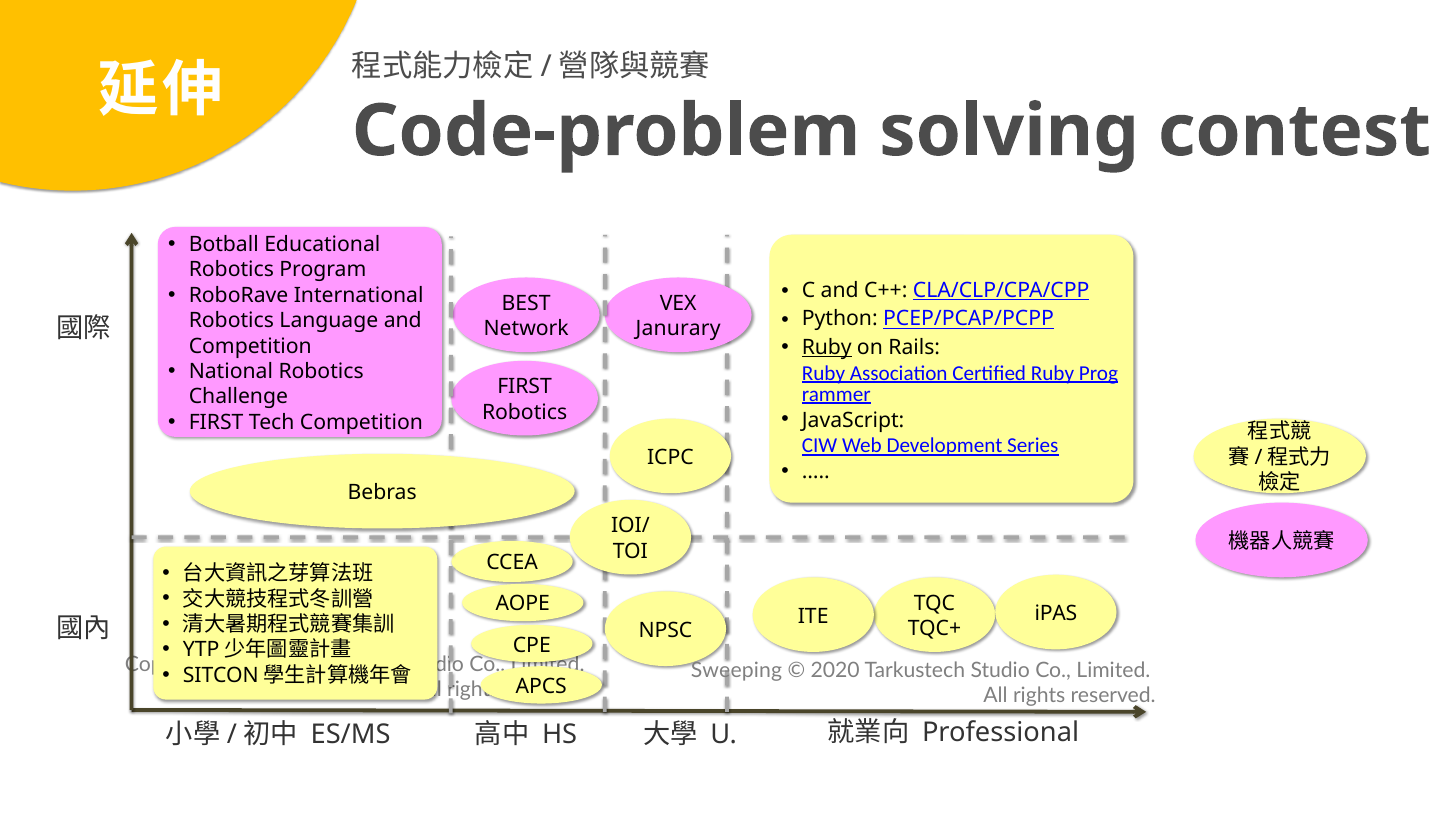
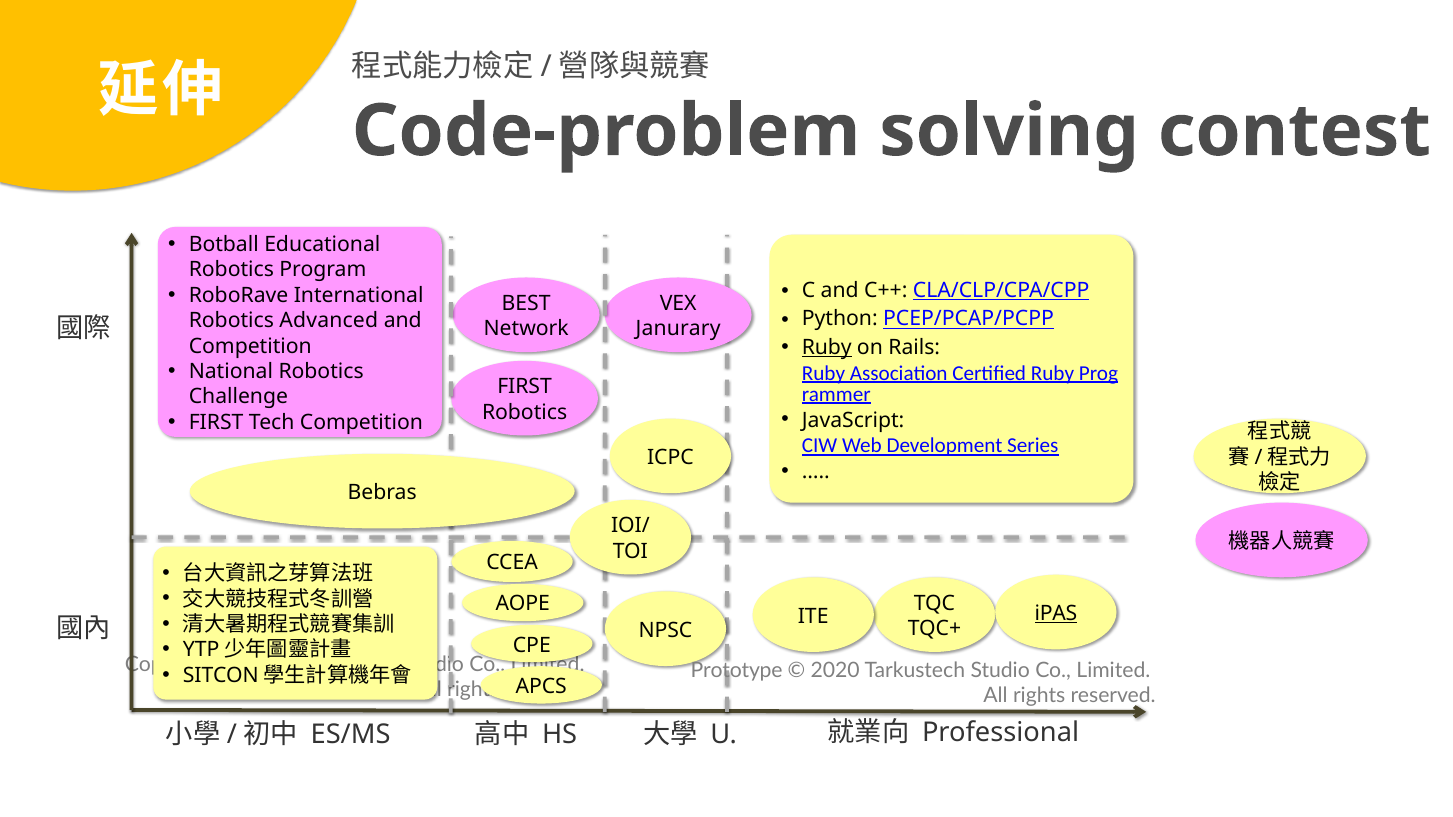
Language: Language -> Advanced (329, 321)
iPAS underline: none -> present (1056, 614)
Sweeping: Sweeping -> Prototype (737, 671)
